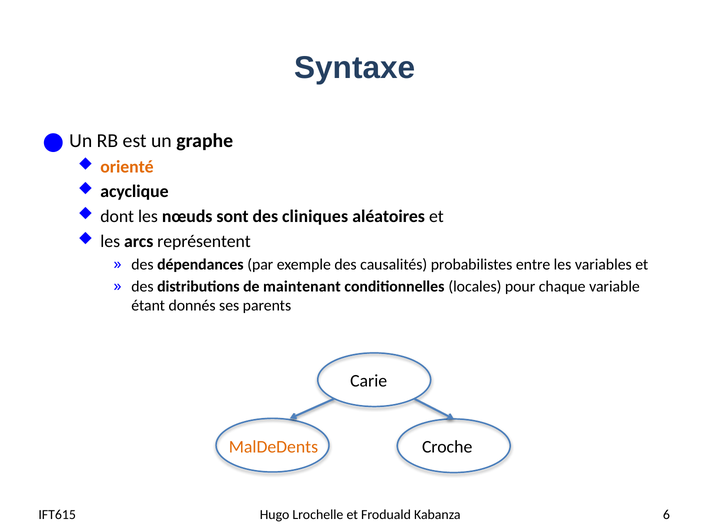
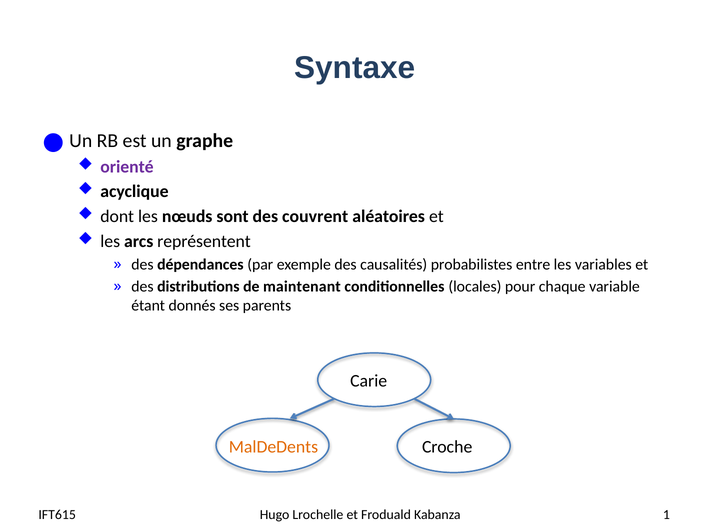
orienté colour: orange -> purple (127, 167)
cliniques: cliniques -> couvrent (315, 217)
6: 6 -> 1 (666, 515)
